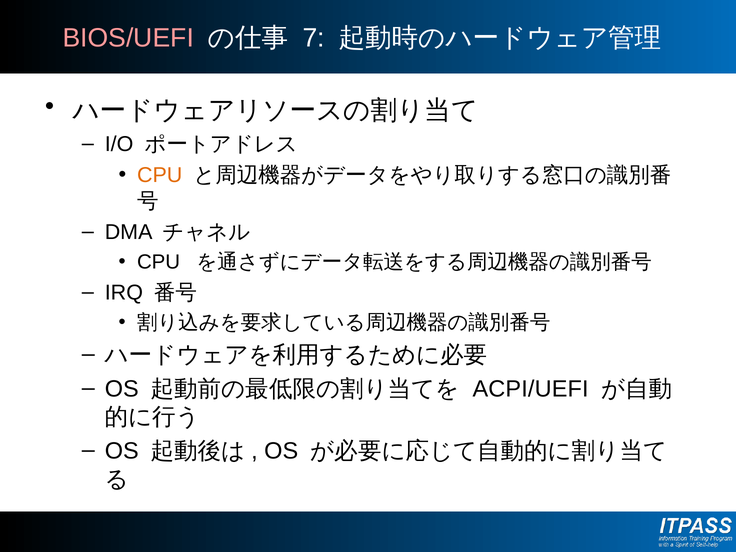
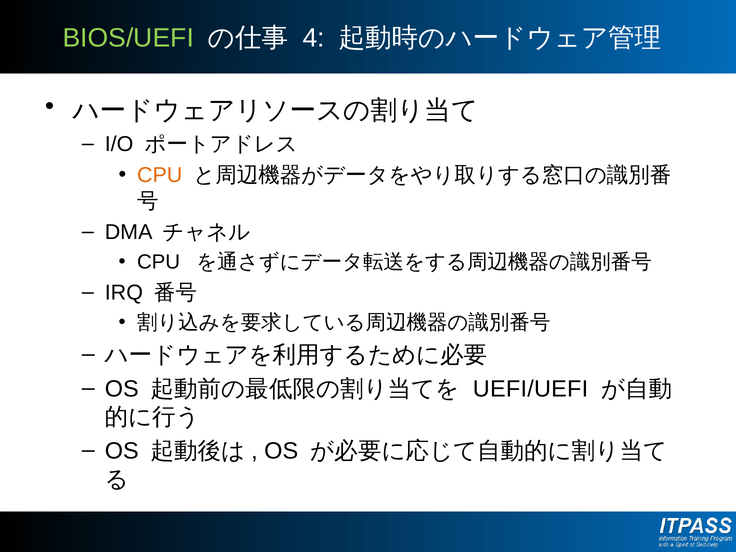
BIOS/UEFI colour: pink -> light green (128, 38)
7: 7 -> 4 (314, 38)
ACPI/UEFI: ACPI/UEFI -> UEFI/UEFI (531, 389)
